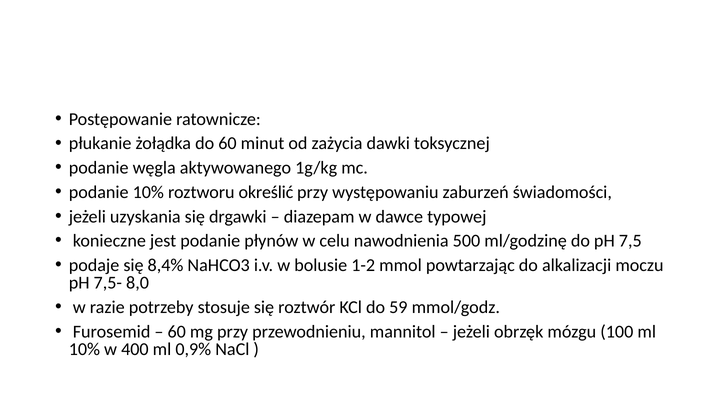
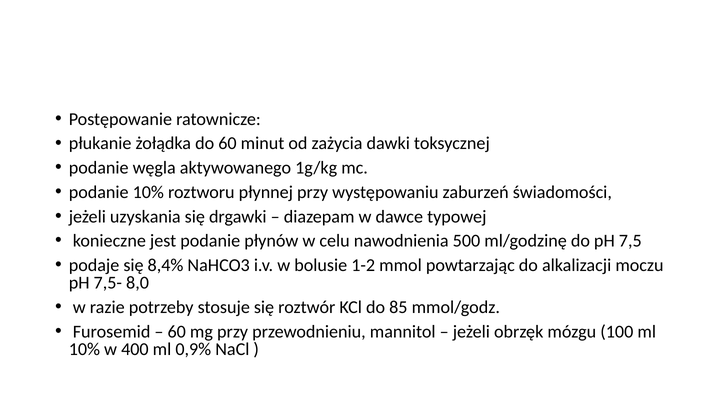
określić: określić -> płynnej (266, 192)
59: 59 -> 85 (398, 307)
